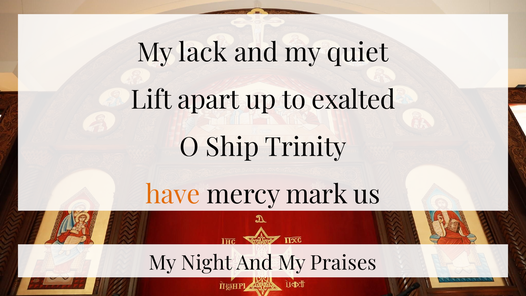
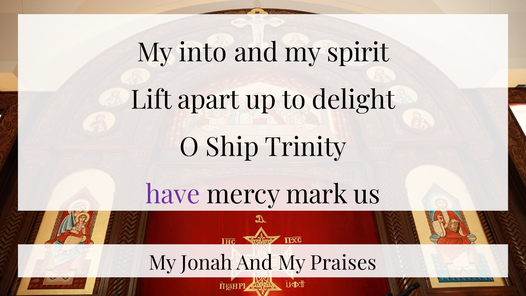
lack: lack -> into (203, 53)
quiet: quiet -> spirit (358, 53)
exalted: exalted -> delight (353, 100)
have colour: orange -> purple (173, 195)
Night: Night -> Jonah (207, 263)
